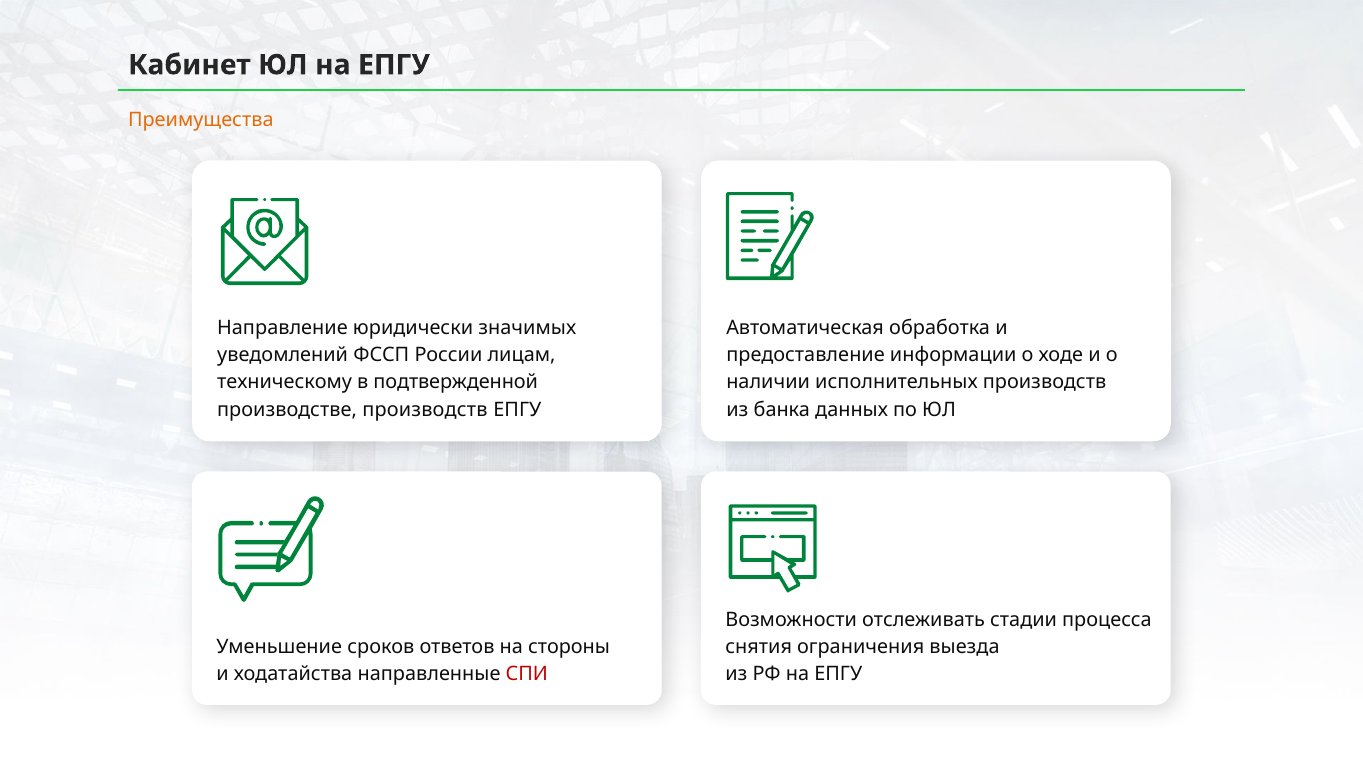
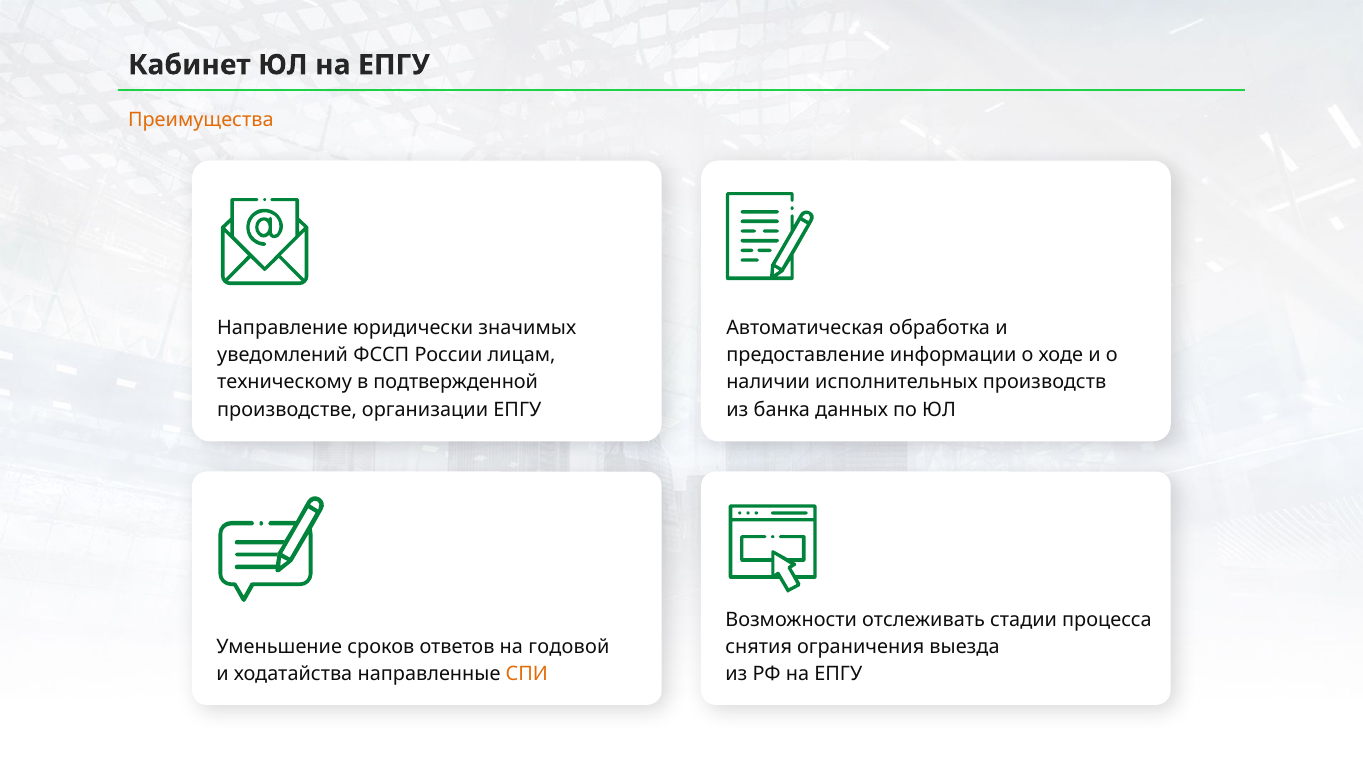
производстве производств: производств -> организации (425, 409)
стороны: стороны -> годовой (569, 646)
СПИ colour: red -> orange (527, 674)
